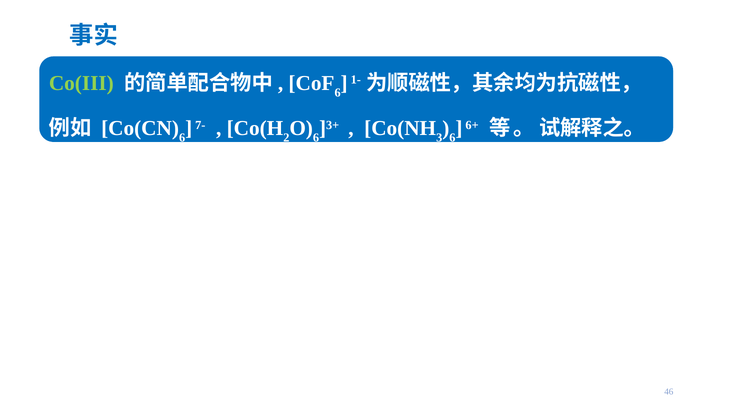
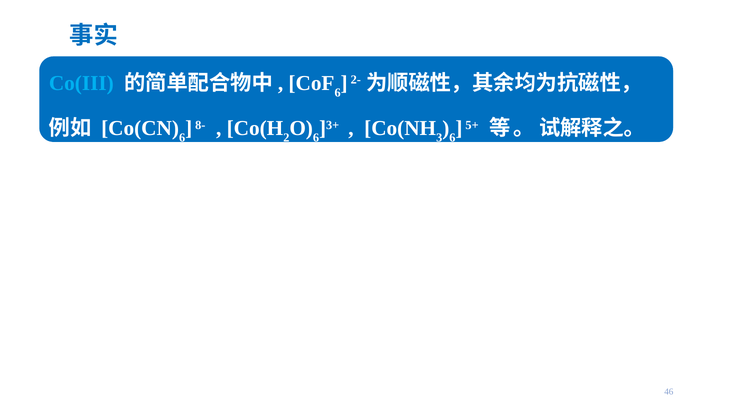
Co(III colour: light green -> light blue (81, 83)
1-: 1- -> 2- (356, 80)
7-: 7- -> 8- (200, 125)
6+: 6+ -> 5+ (472, 125)
